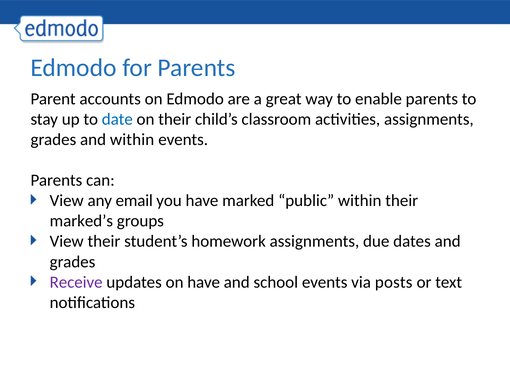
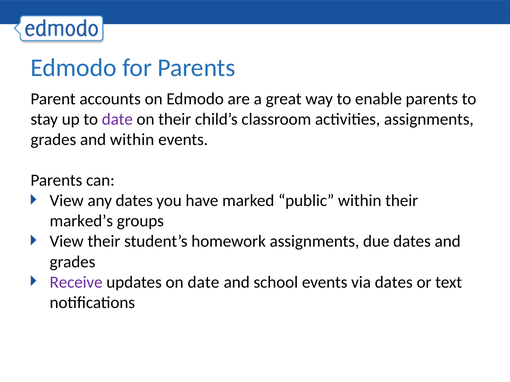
date colour: blue -> purple (117, 119)
any email: email -> dates (134, 201)
on have: have -> date (203, 282)
via posts: posts -> dates (394, 282)
